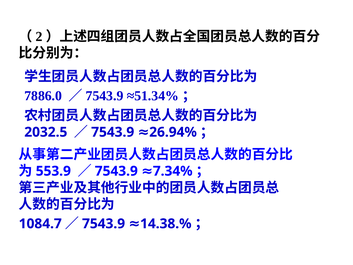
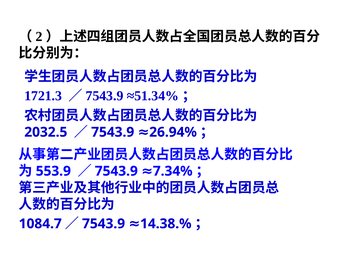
7886.0: 7886.0 -> 1721.3 (43, 96)
